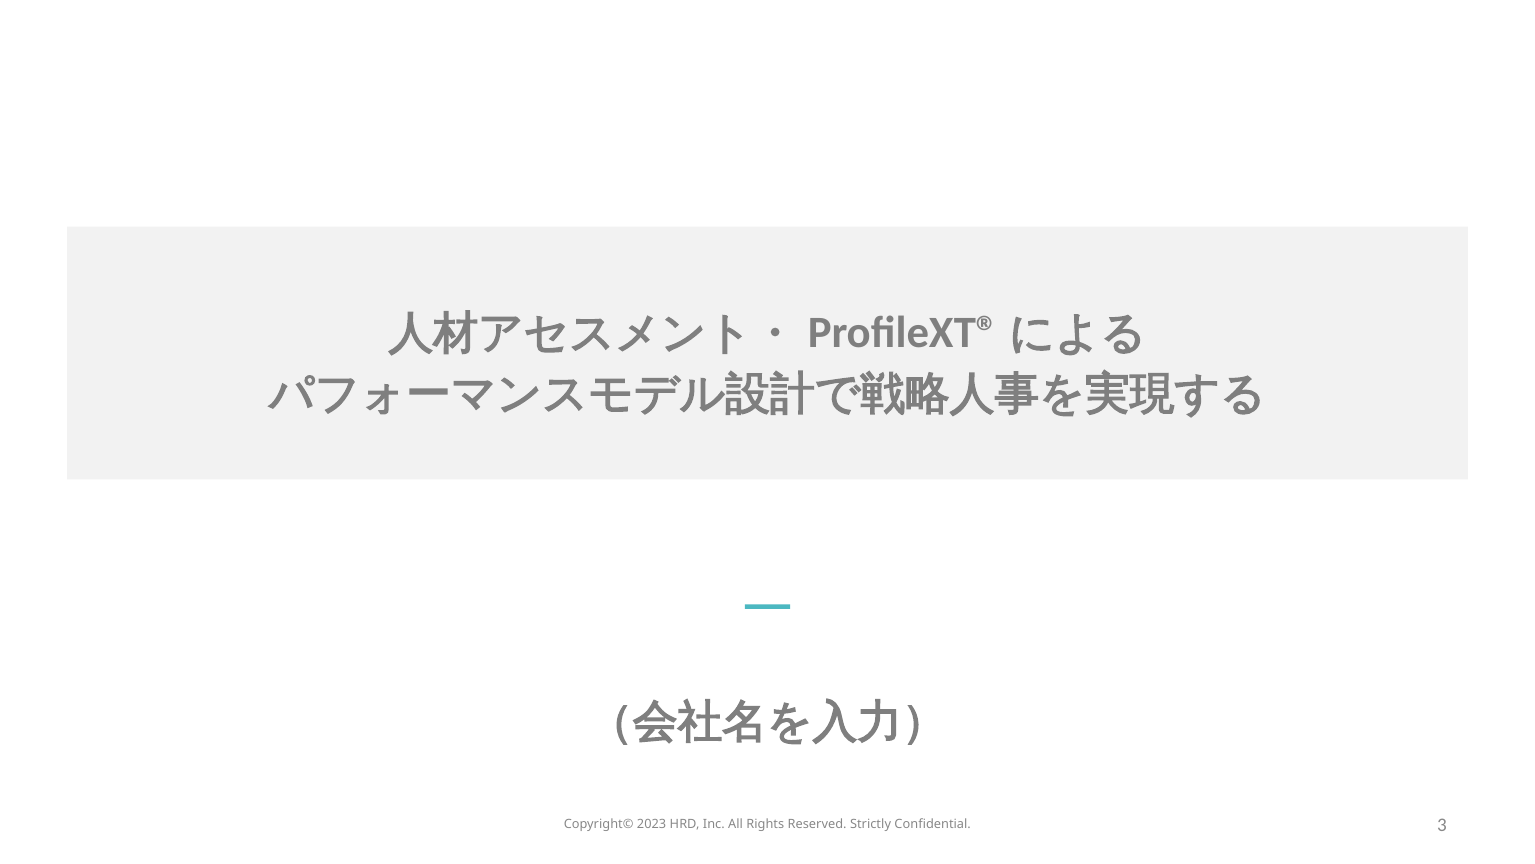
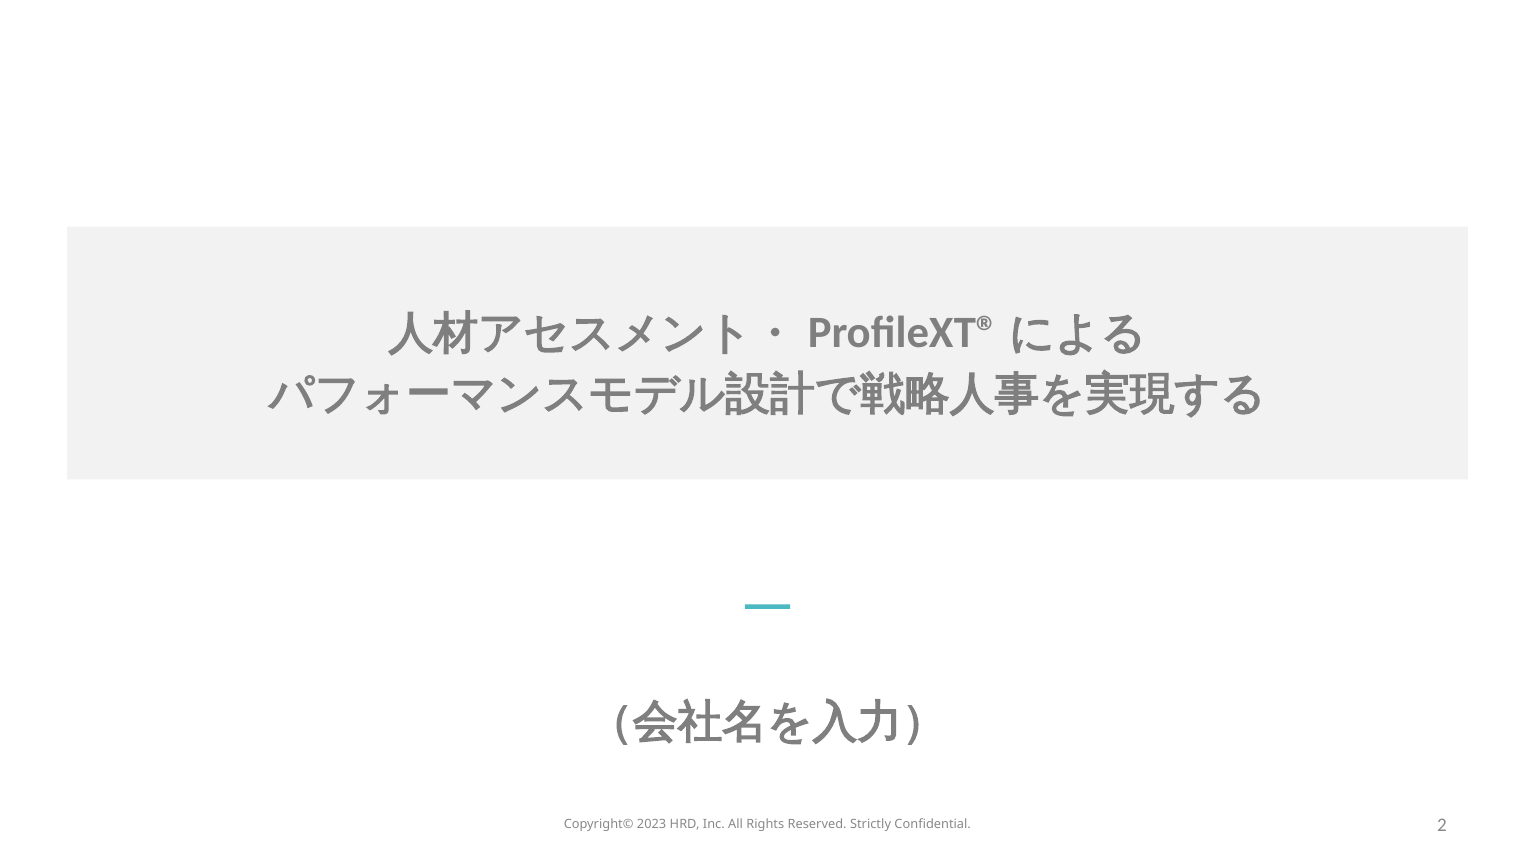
3: 3 -> 2 (1442, 824)
